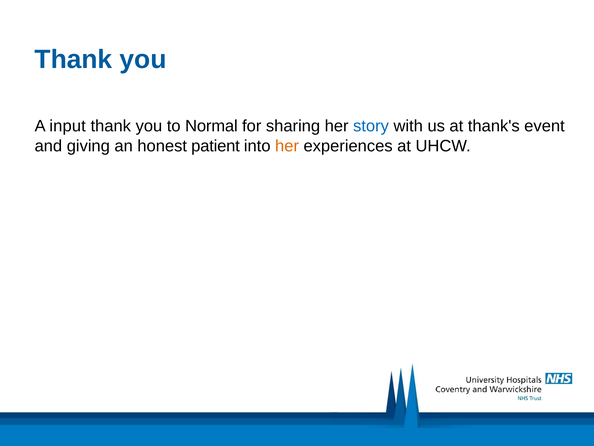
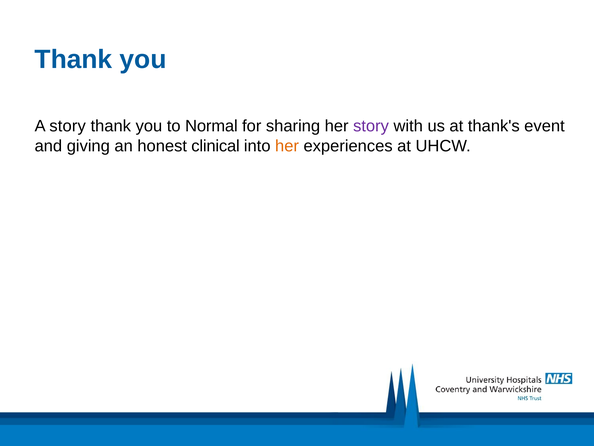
A input: input -> story (68, 126)
story colour: blue -> purple (371, 126)
patient: patient -> clinical (216, 146)
